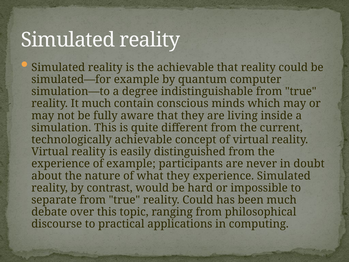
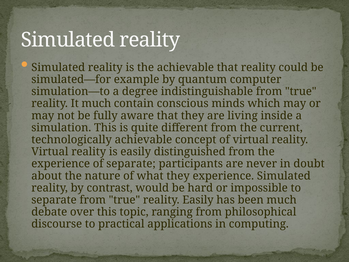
of example: example -> separate (131, 164)
true reality Could: Could -> Easily (198, 200)
